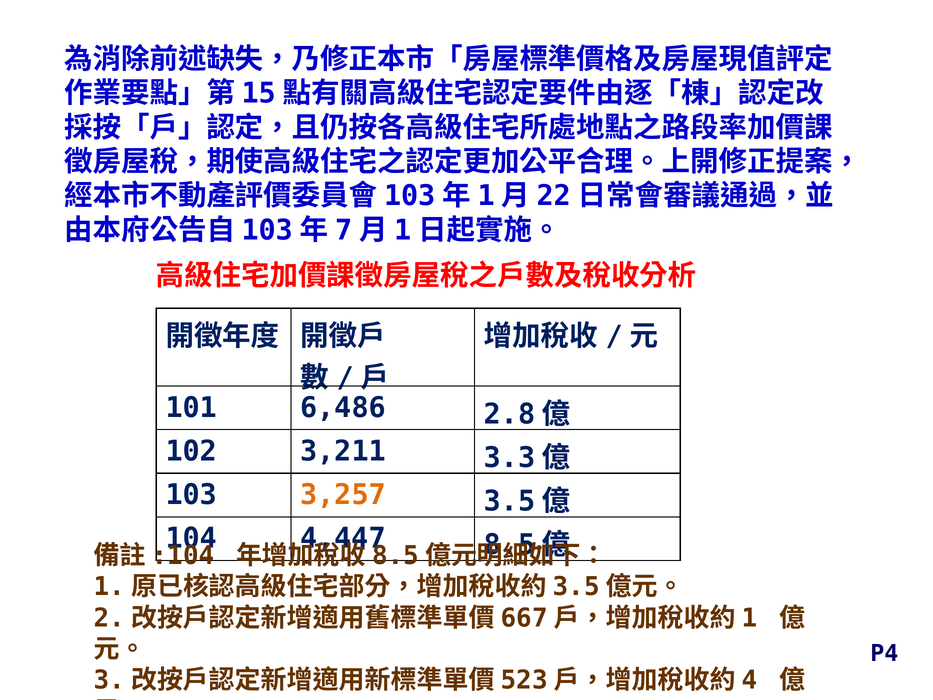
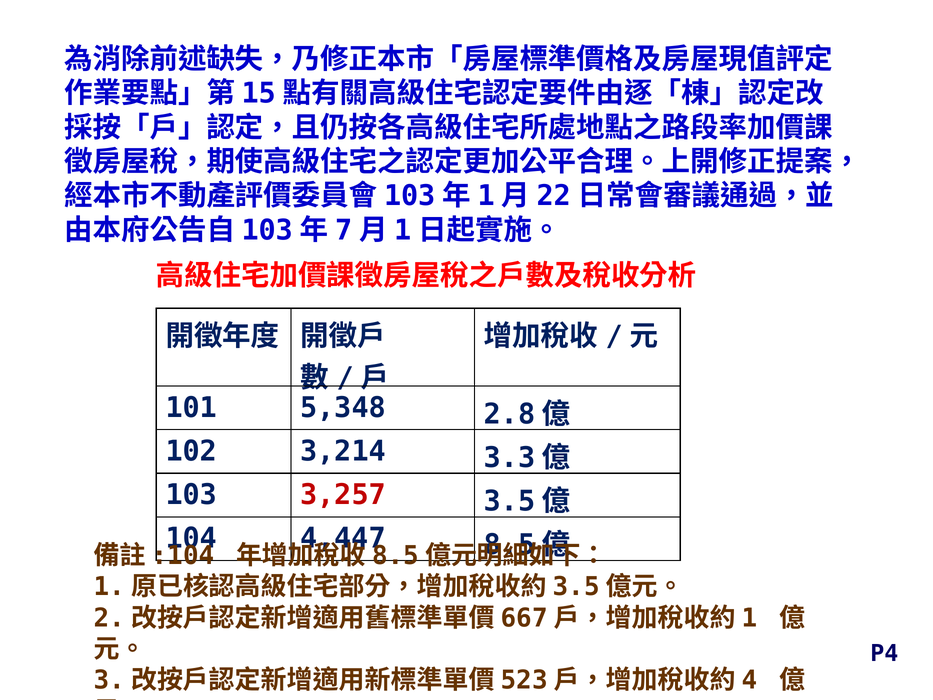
6,486: 6,486 -> 5,348 (343, 408)
3,211: 3,211 -> 3,214 (343, 451)
3,257 colour: orange -> red (343, 495)
